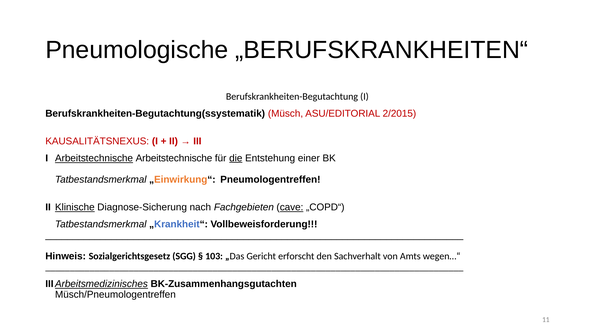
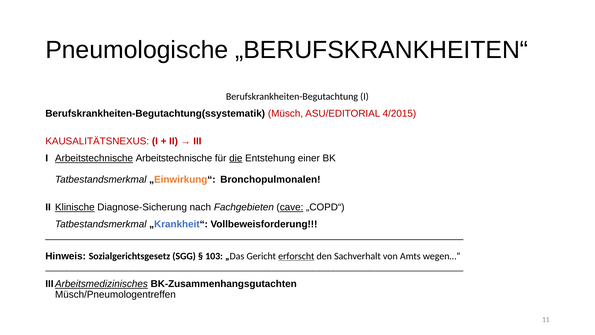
2/2015: 2/2015 -> 4/2015 (399, 114)
Pneumologentreffen: Pneumologentreffen -> Bronchopulmonalen (270, 179)
erforscht underline: none -> present (296, 256)
